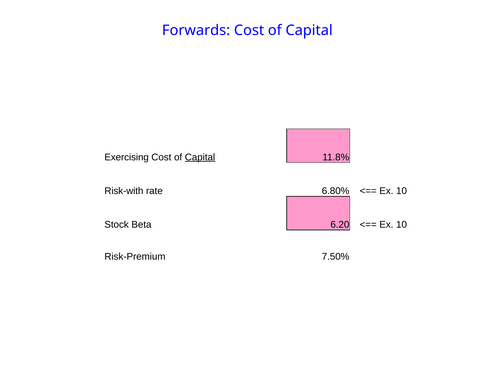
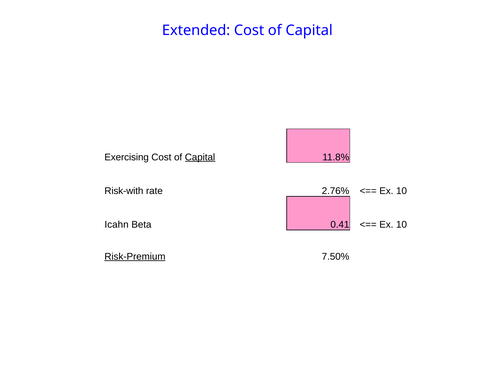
Forwards: Forwards -> Extended (196, 30)
6.80%: 6.80% -> 2.76% (336, 191)
Stock: Stock -> Icahn (117, 225)
6.20: 6.20 -> 0.41 (340, 225)
Risk-Premium underline: none -> present (135, 257)
